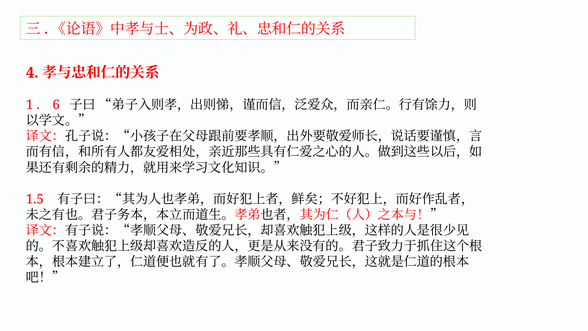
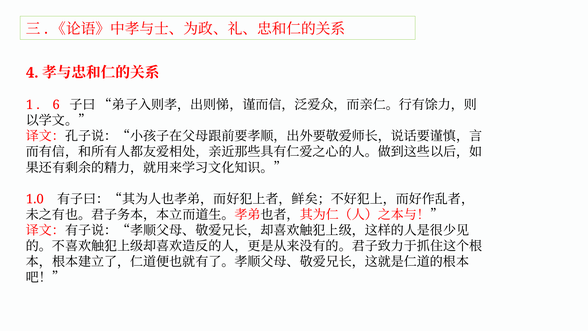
1.5: 1.5 -> 1.0 (35, 199)
